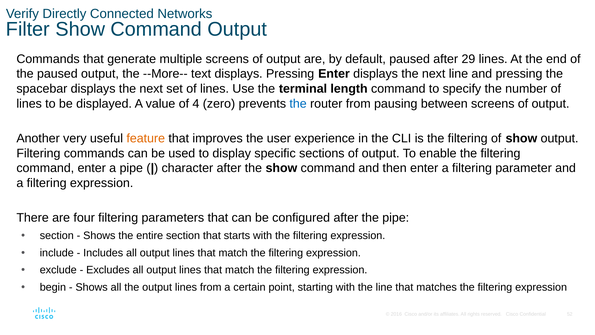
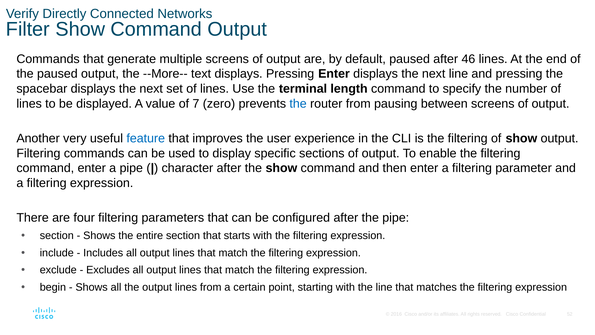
29: 29 -> 46 (468, 59)
4: 4 -> 7 (196, 104)
feature colour: orange -> blue (146, 138)
